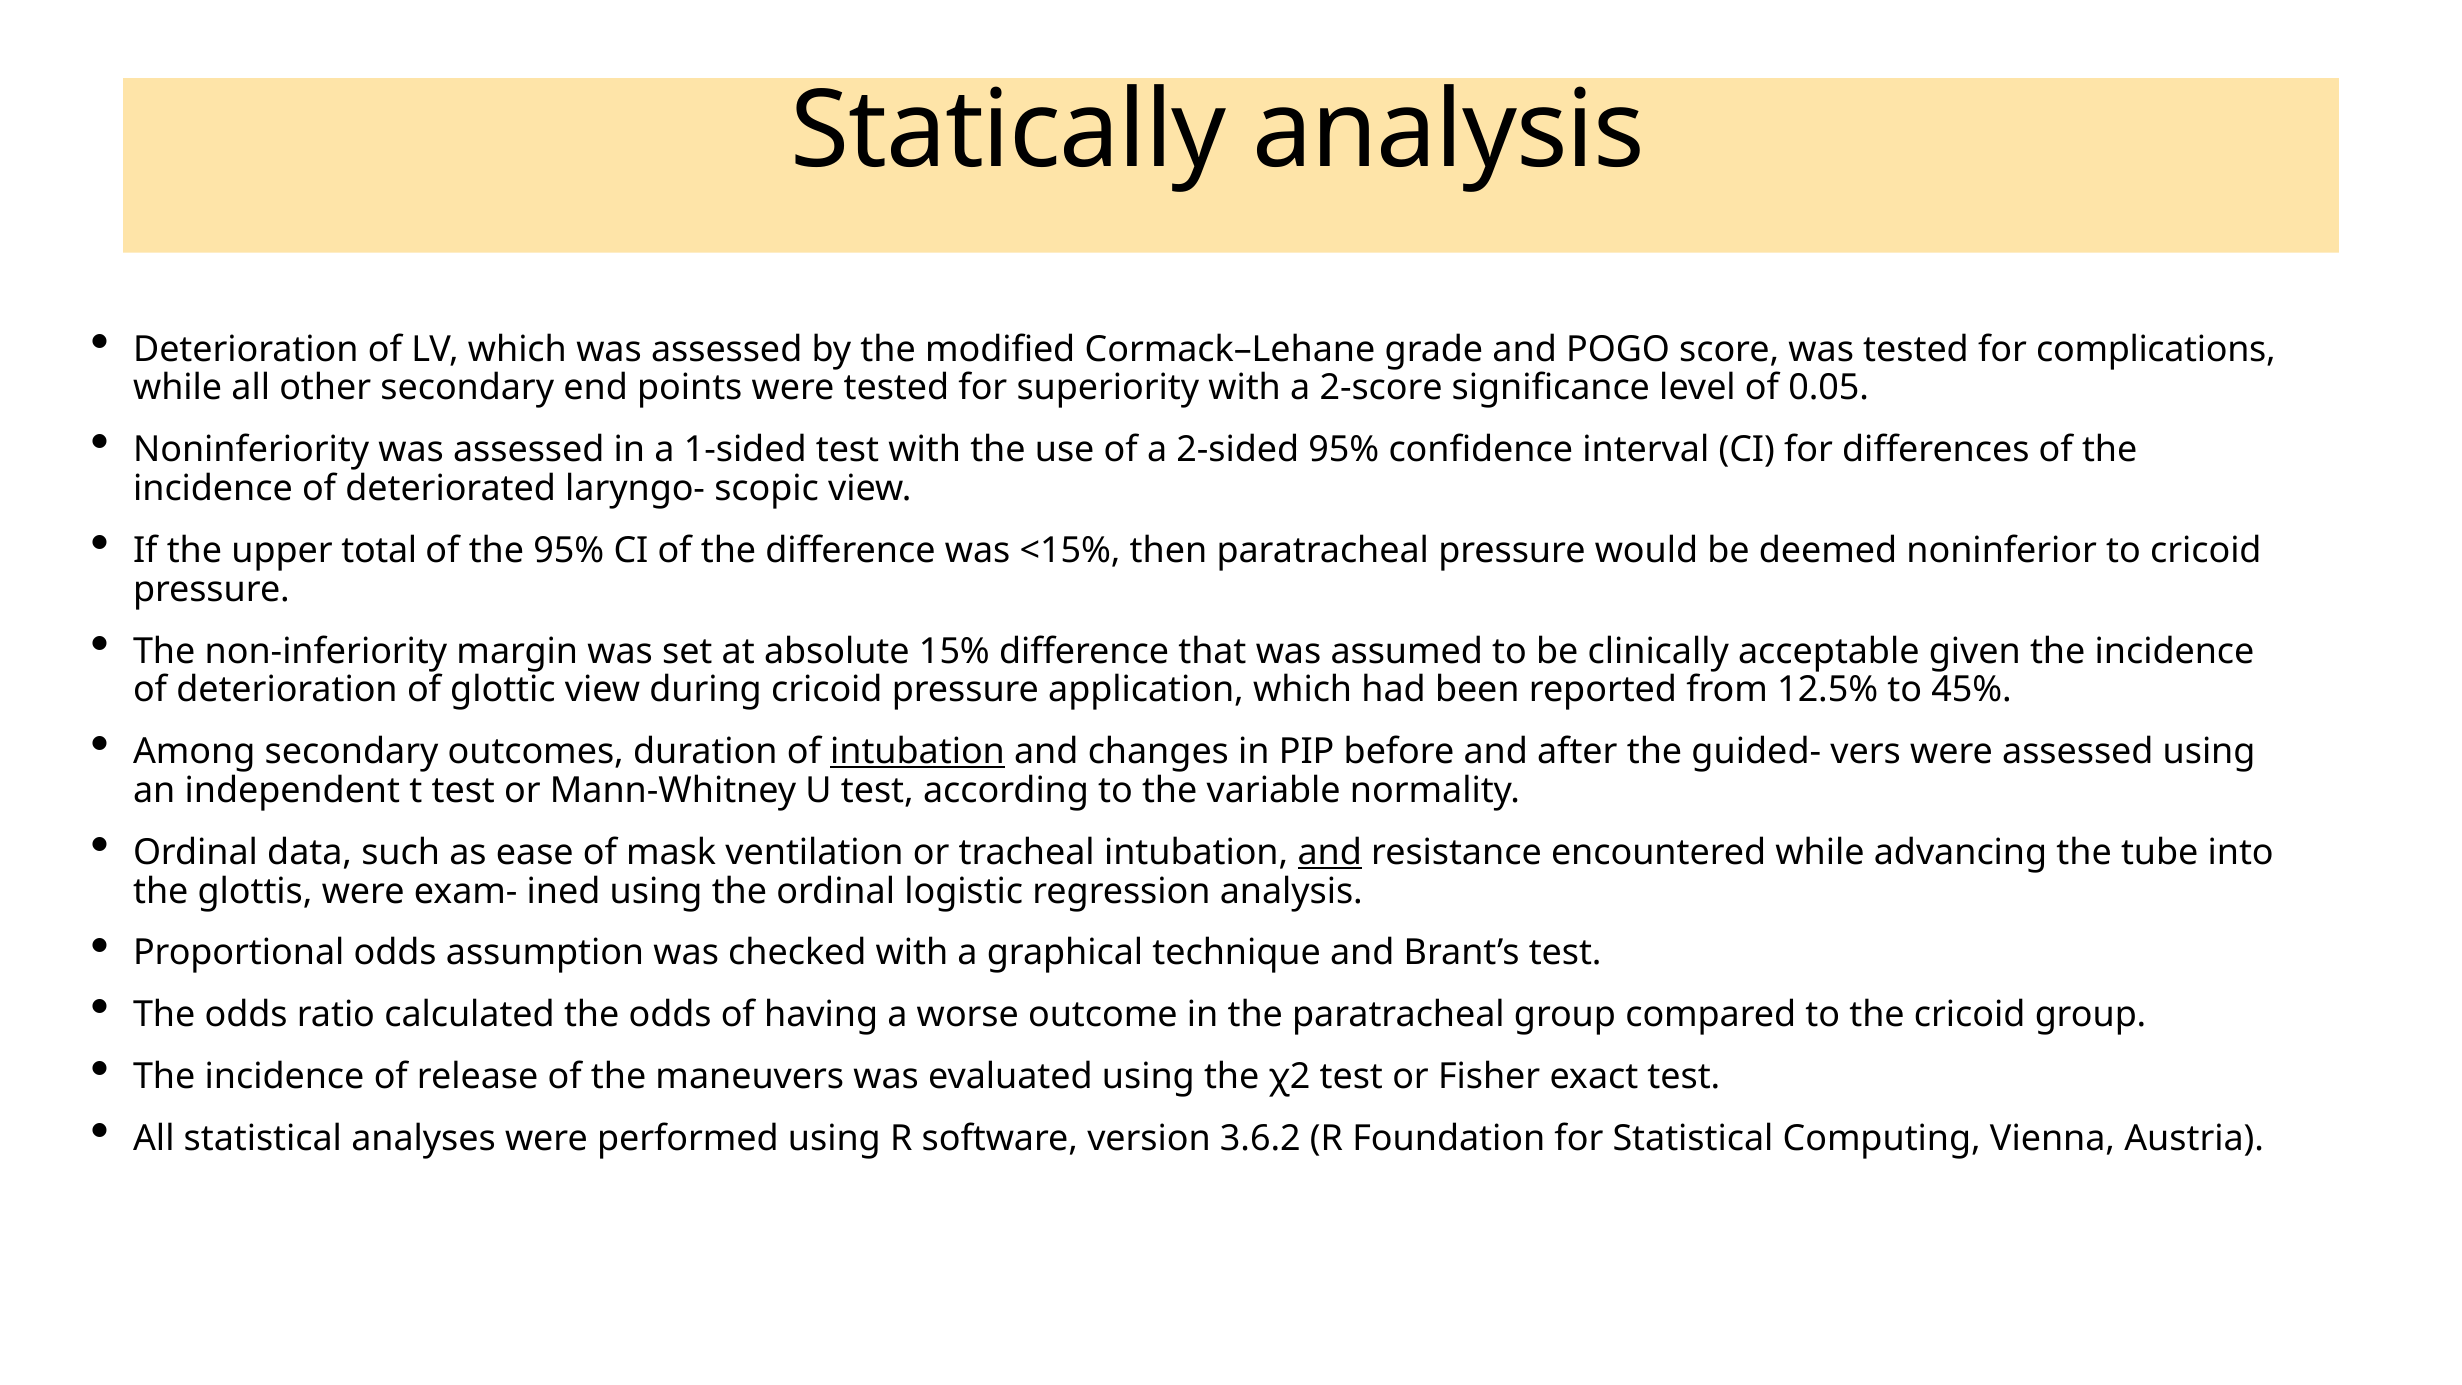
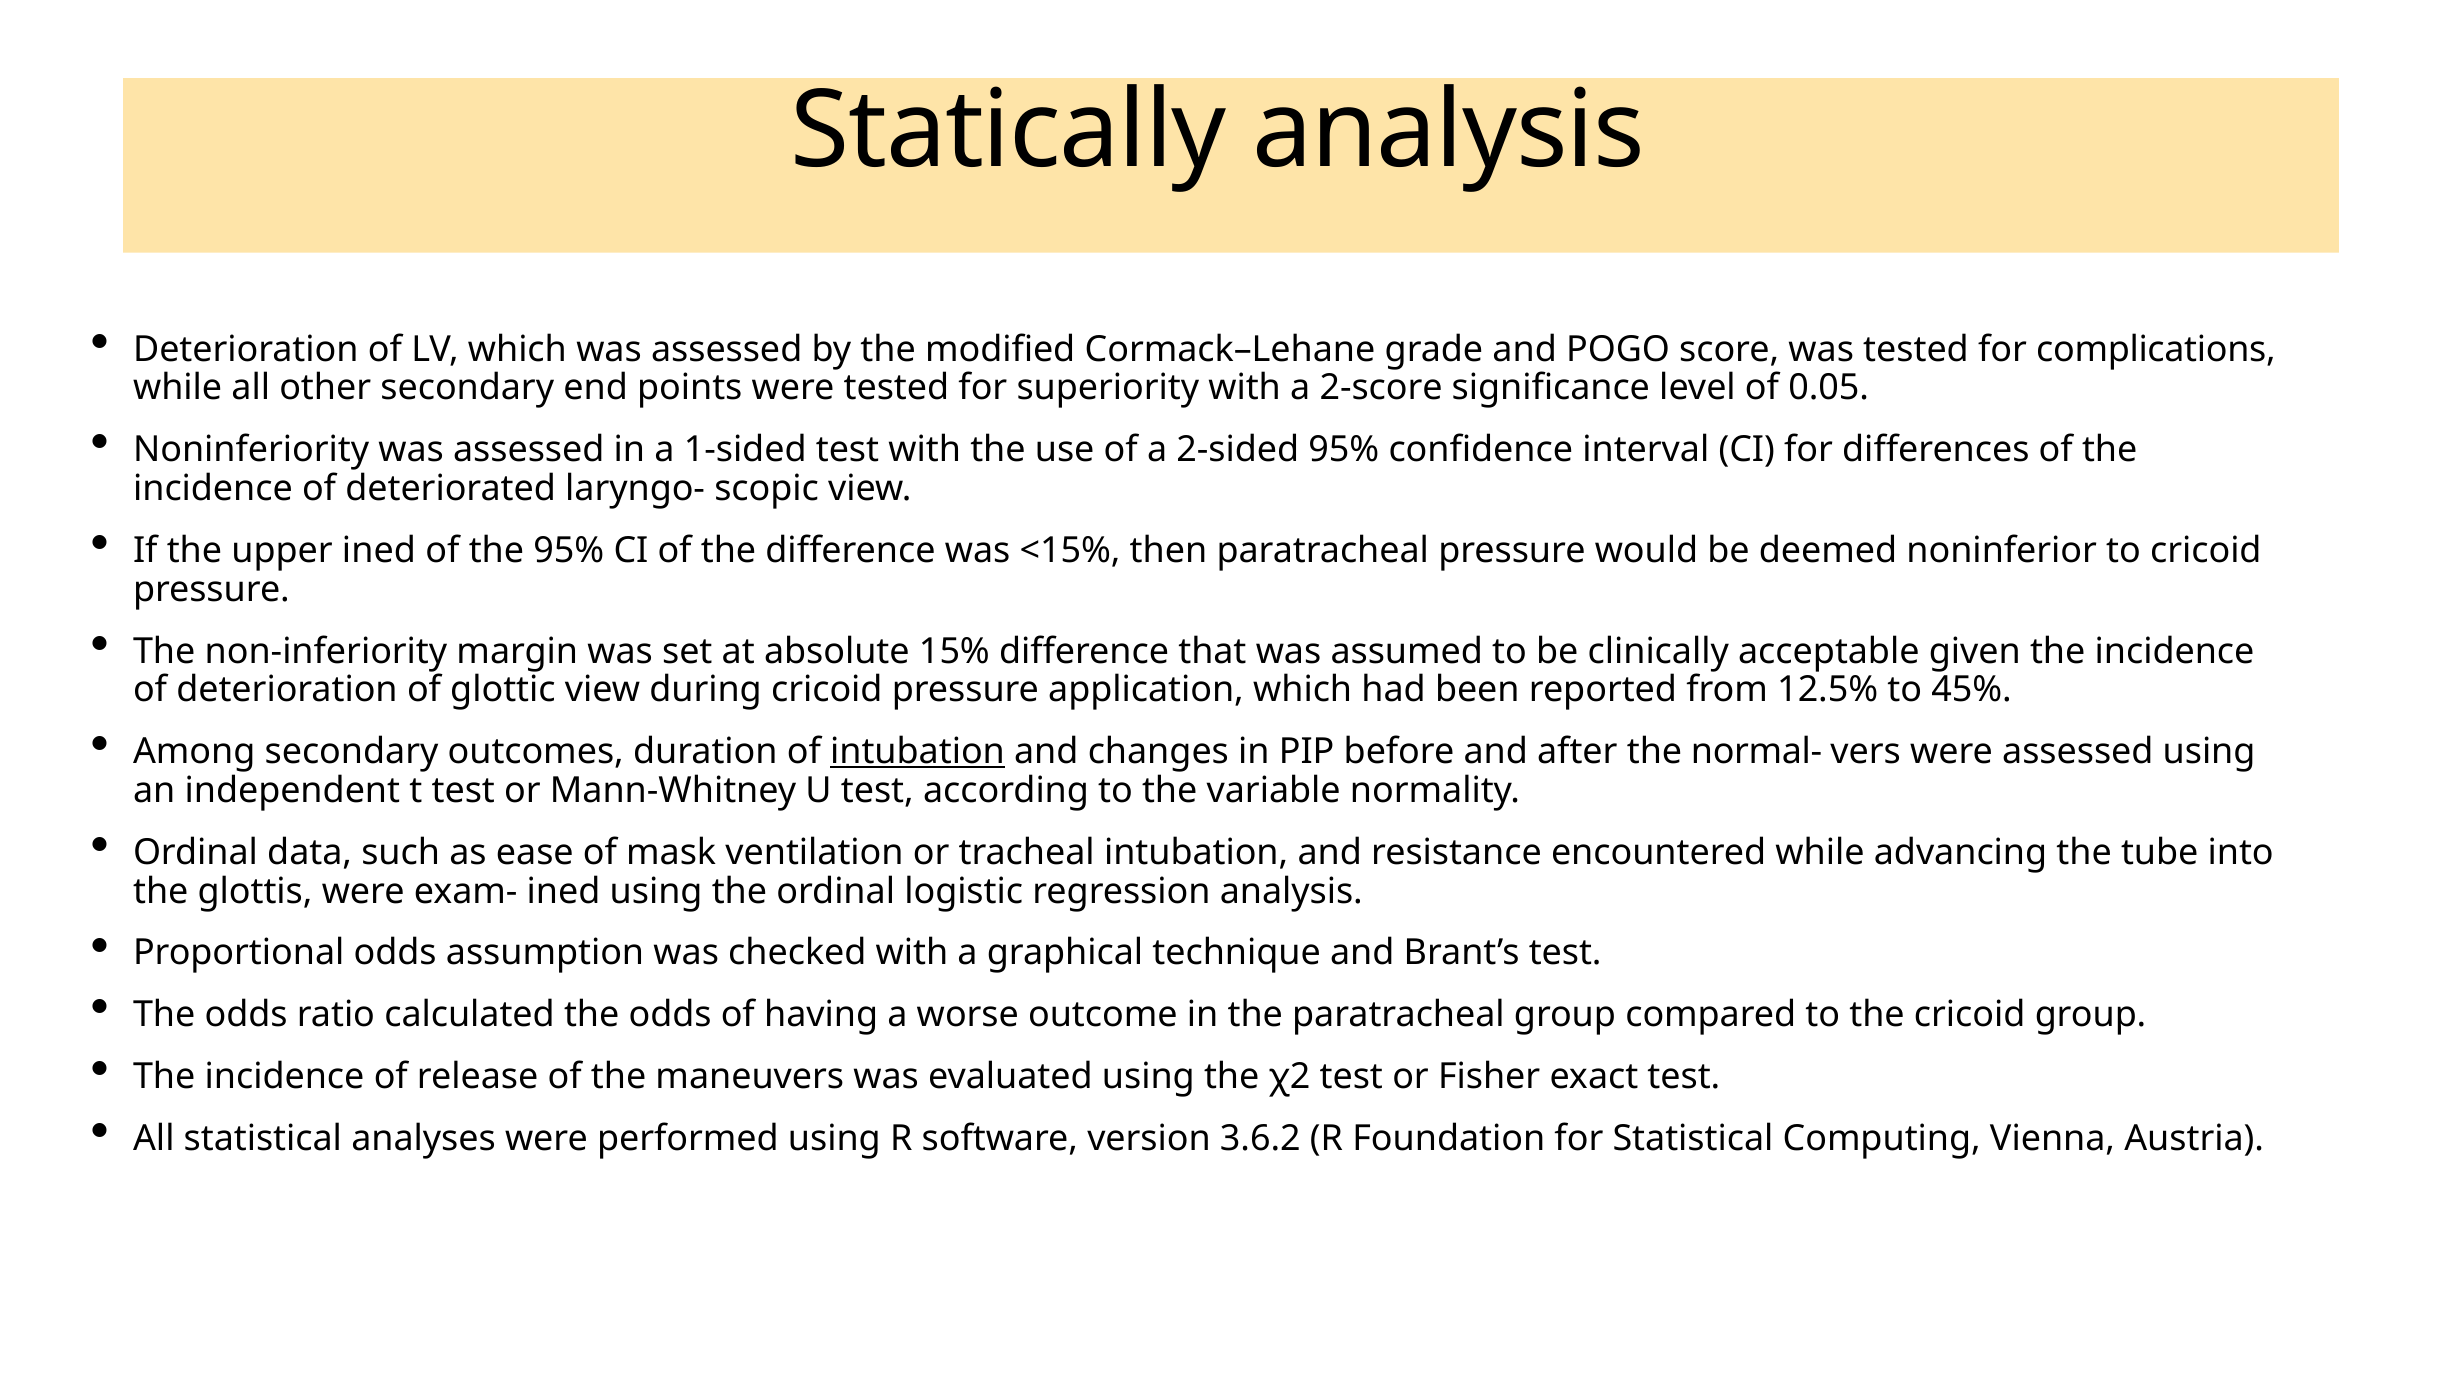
upper total: total -> ined (379, 550)
guided-: guided- -> normal- (1757, 752)
and underline: present -> none (1330, 852)
